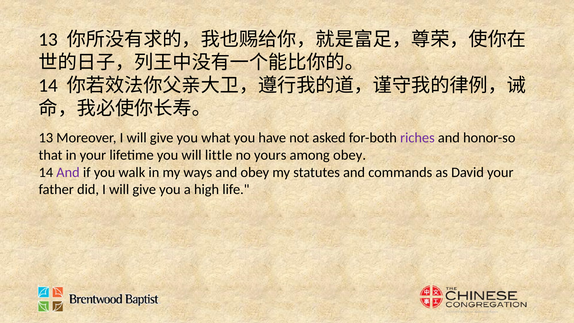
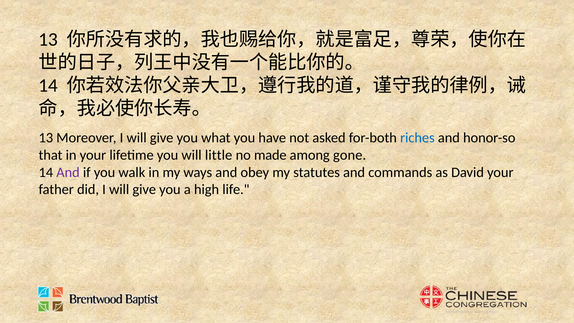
riches colour: purple -> blue (417, 138)
yours: yours -> made (270, 155)
among obey: obey -> gone (350, 155)
